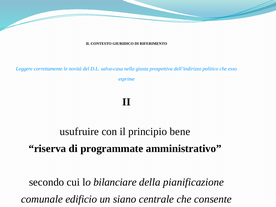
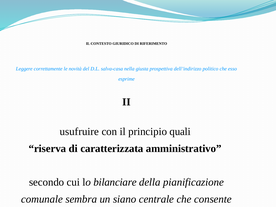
bene: bene -> quali (180, 132)
programmate: programmate -> caratterizzata (112, 148)
edificio: edificio -> sembra (81, 199)
